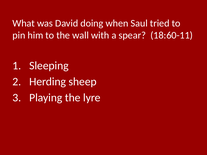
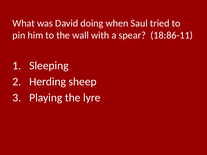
18:60-11: 18:60-11 -> 18:86-11 (172, 35)
